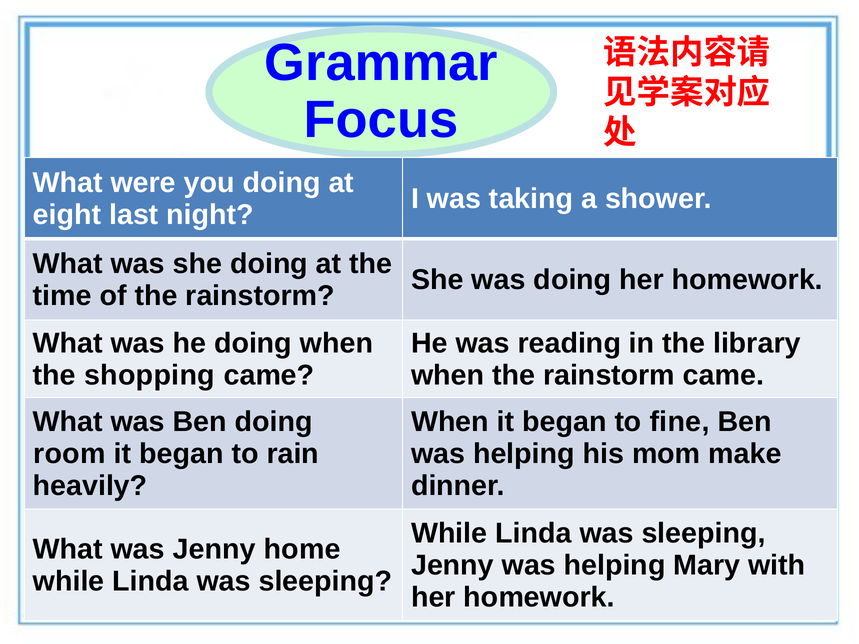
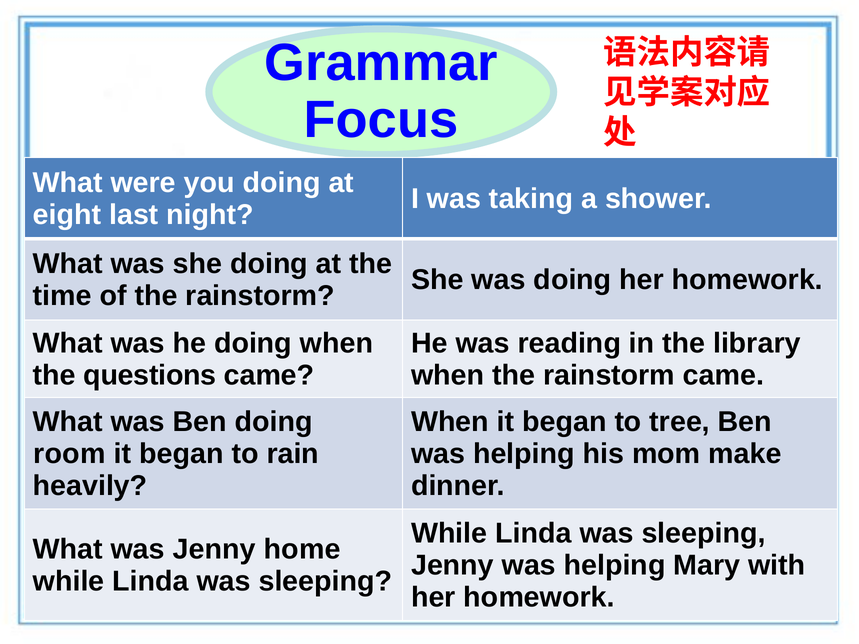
shopping: shopping -> questions (150, 375)
fine: fine -> tree (680, 422)
